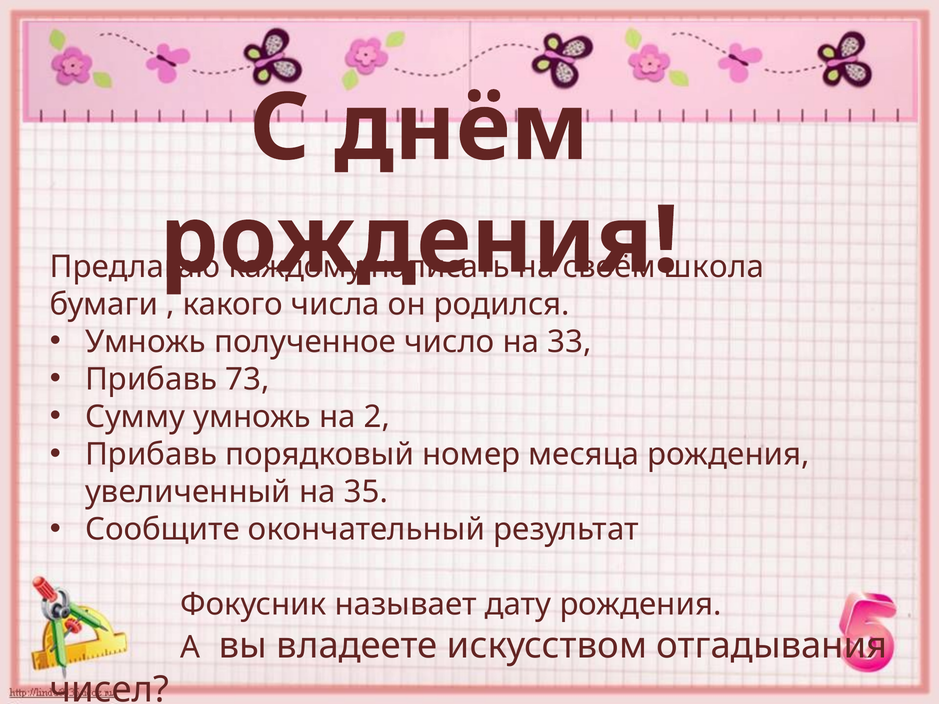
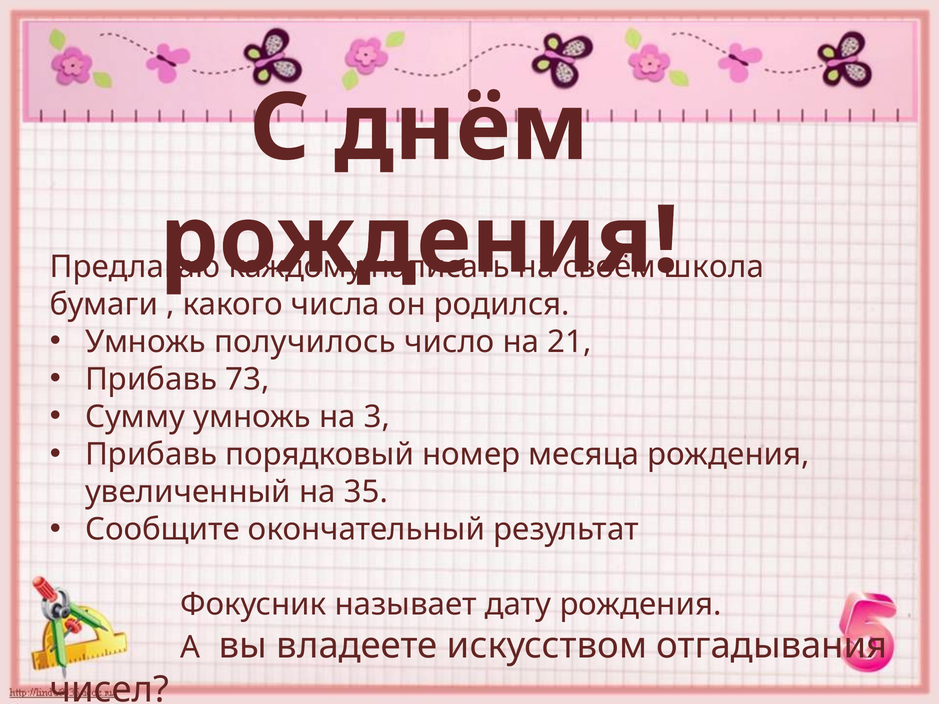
полученное: полученное -> получилось (305, 342)
33: 33 -> 21 (569, 342)
2: 2 -> 3 (377, 417)
